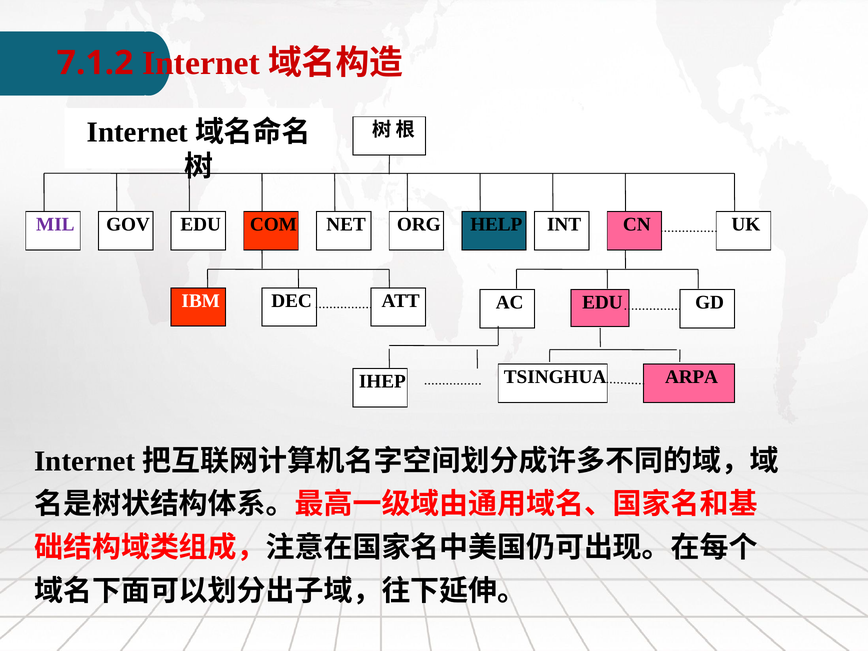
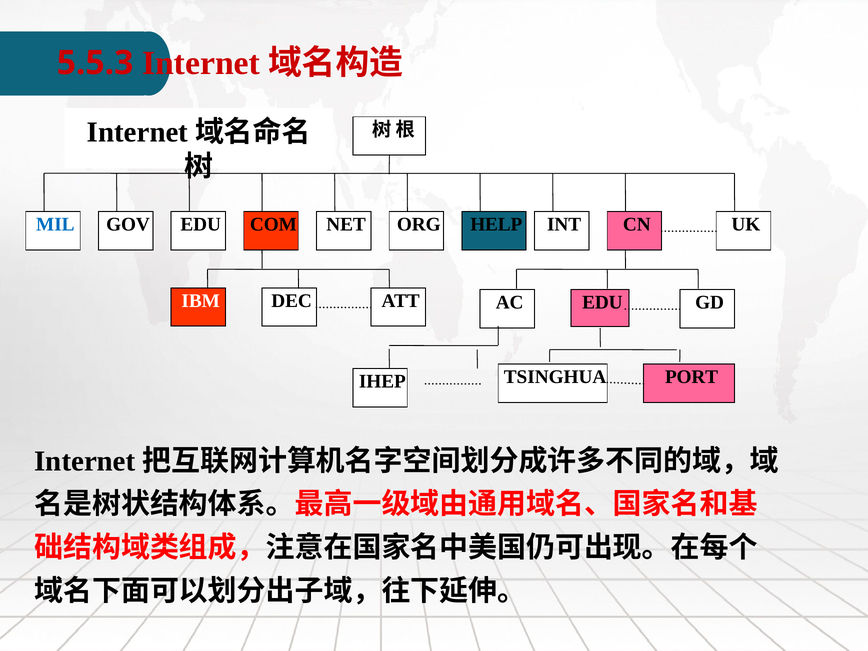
7.1.2: 7.1.2 -> 5.5.3 (95, 63)
MIL colour: purple -> blue (55, 224)
ARPA: ARPA -> PORT (692, 377)
